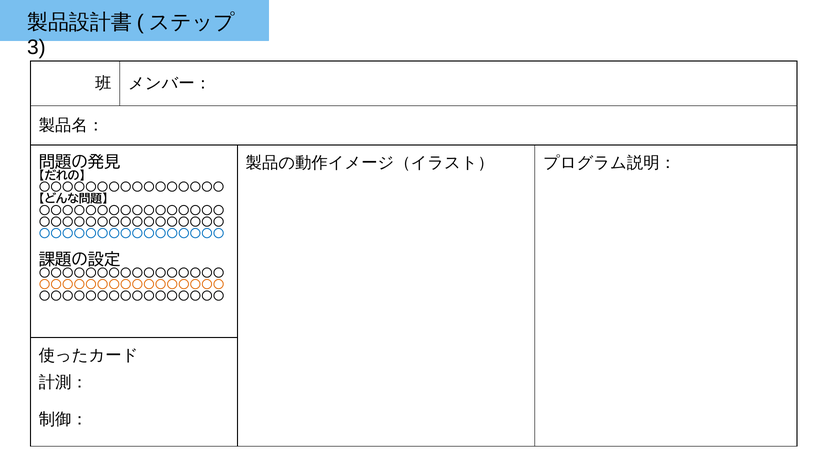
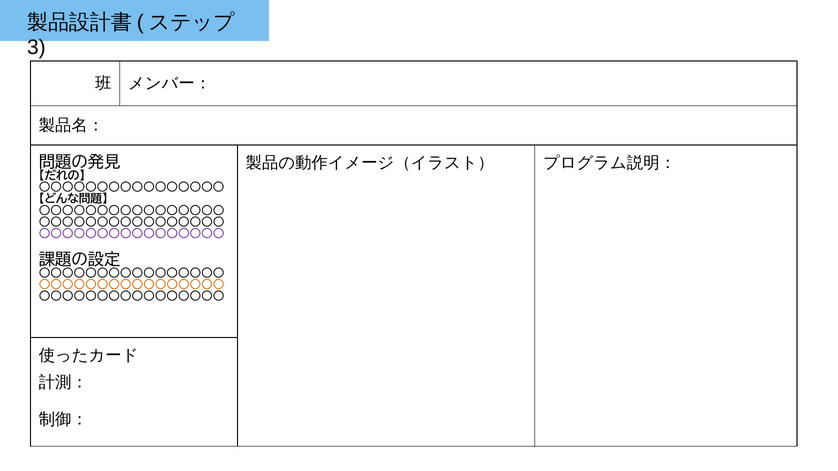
〇〇〇〇〇〇〇〇〇〇〇〇〇〇〇〇 colour: blue -> purple (132, 234)
